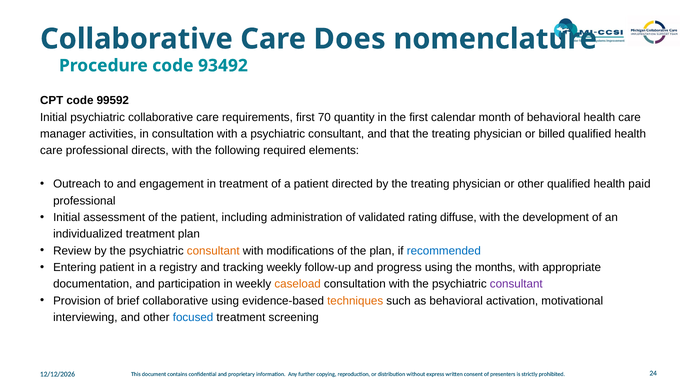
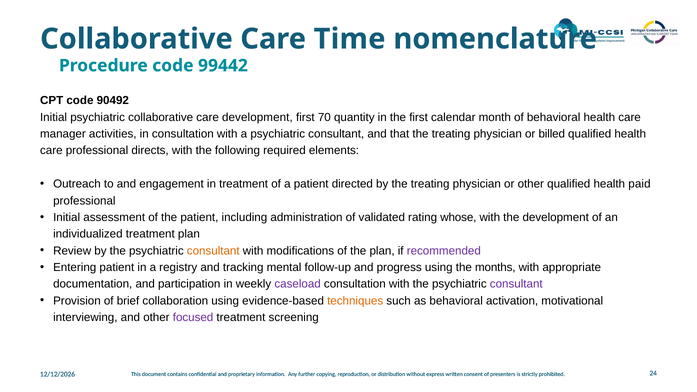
Does: Does -> Time (350, 39)
93492: 93492 -> 99442 (223, 66)
99592: 99592 -> 90492 (113, 101)
care requirements: requirements -> development (257, 117)
diffuse: diffuse -> whose (458, 217)
recommended colour: blue -> purple (444, 251)
tracking weekly: weekly -> mental (284, 267)
caseload colour: orange -> purple (298, 284)
brief collaborative: collaborative -> collaboration (175, 301)
focused colour: blue -> purple (193, 318)
